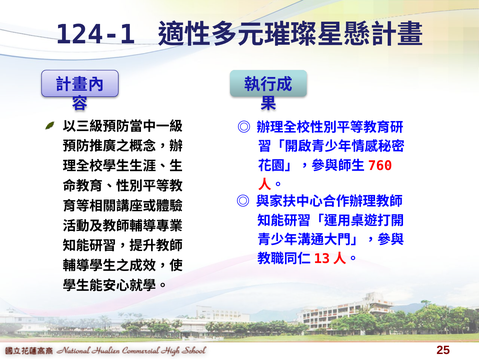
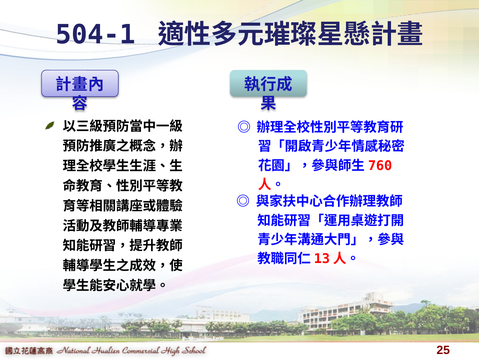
124-1: 124-1 -> 504-1 (95, 35)
